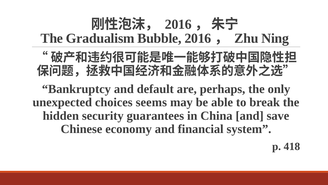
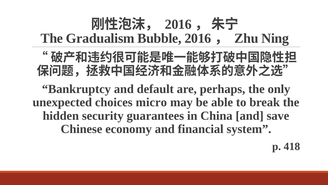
seems: seems -> micro (151, 102)
